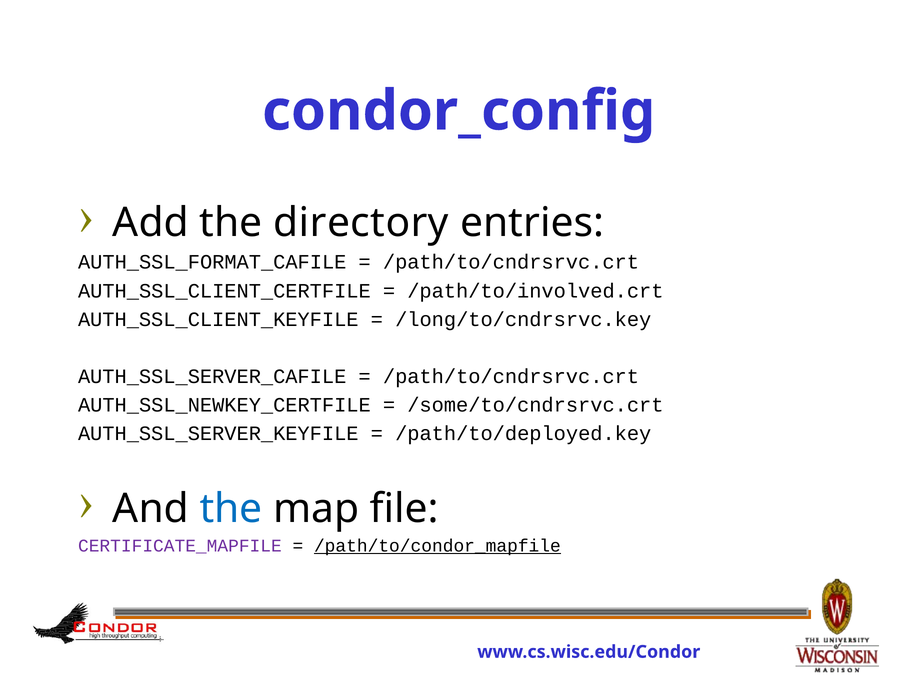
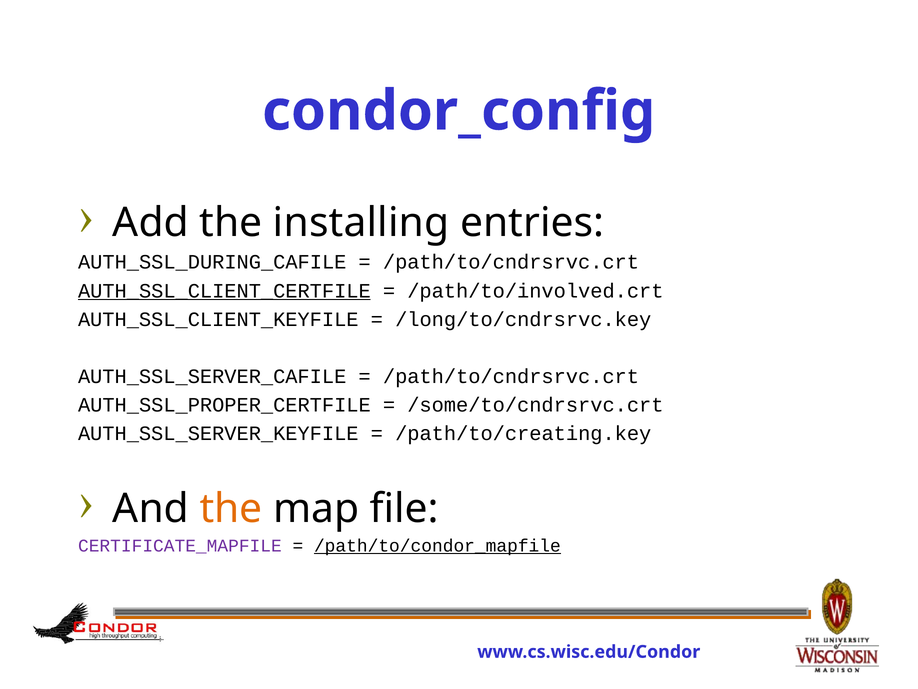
directory: directory -> installing (361, 223)
AUTH_SSL_FORMAT_CAFILE: AUTH_SSL_FORMAT_CAFILE -> AUTH_SSL_DURING_CAFILE (212, 262)
AUTH_SSL_CLIENT_CERTFILE underline: none -> present (224, 291)
AUTH_SSL_NEWKEY_CERTFILE: AUTH_SSL_NEWKEY_CERTFILE -> AUTH_SSL_PROPER_CERTFILE (224, 405)
/path/to/deployed.key: /path/to/deployed.key -> /path/to/creating.key (523, 433)
the colour: blue -> orange (231, 508)
